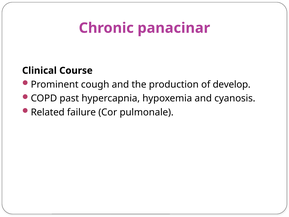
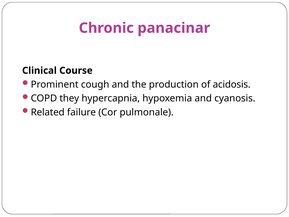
develop: develop -> acidosis (232, 84)
past: past -> they (69, 98)
